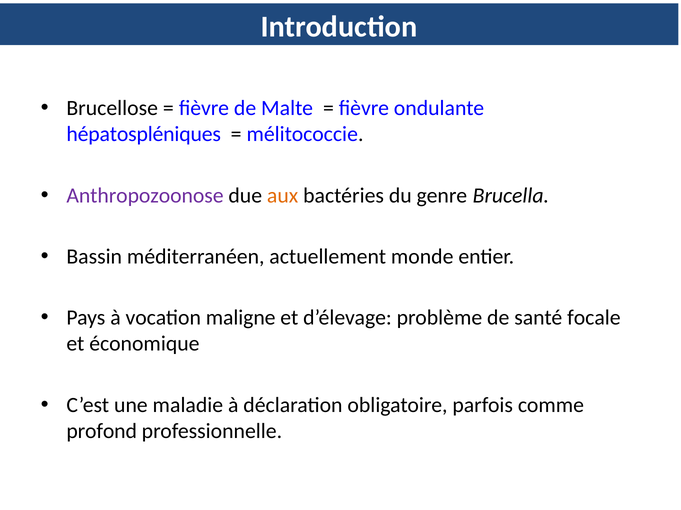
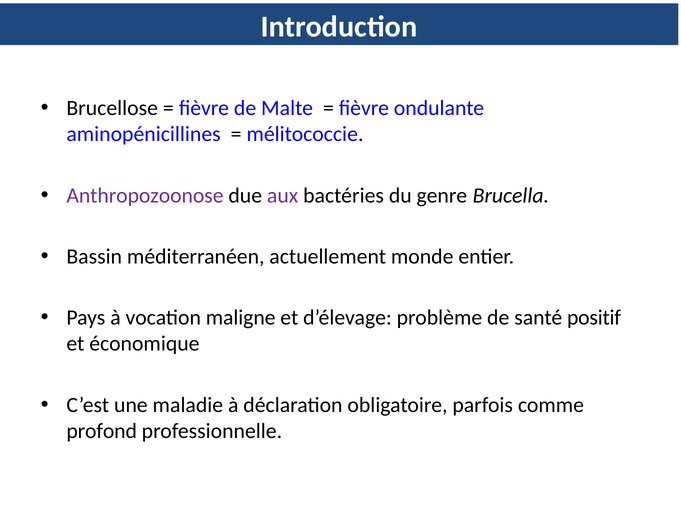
hépatospléniques: hépatospléniques -> aminopénicillines (144, 134)
aux colour: orange -> purple (283, 196)
focale: focale -> positif (594, 318)
